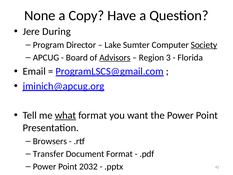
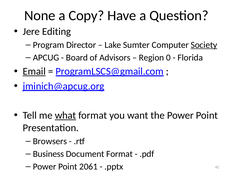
During: During -> Editing (57, 31)
Advisors underline: present -> none (115, 57)
3: 3 -> 0 (168, 57)
Email underline: none -> present (34, 71)
Transfer: Transfer -> Business (48, 154)
2032: 2032 -> 2061 (88, 166)
